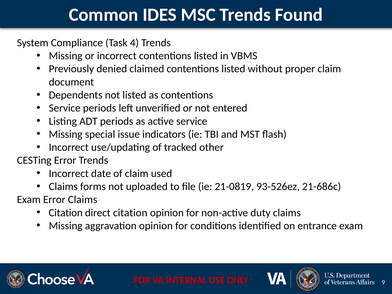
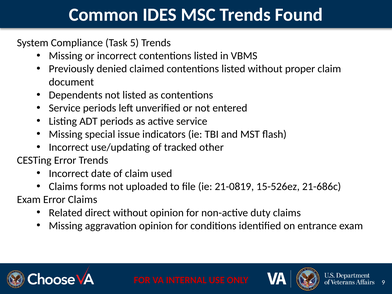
4: 4 -> 5 (134, 43)
93-526ez: 93-526ez -> 15-526ez (278, 187)
Citation: Citation -> Related (66, 213)
direct citation: citation -> without (130, 213)
